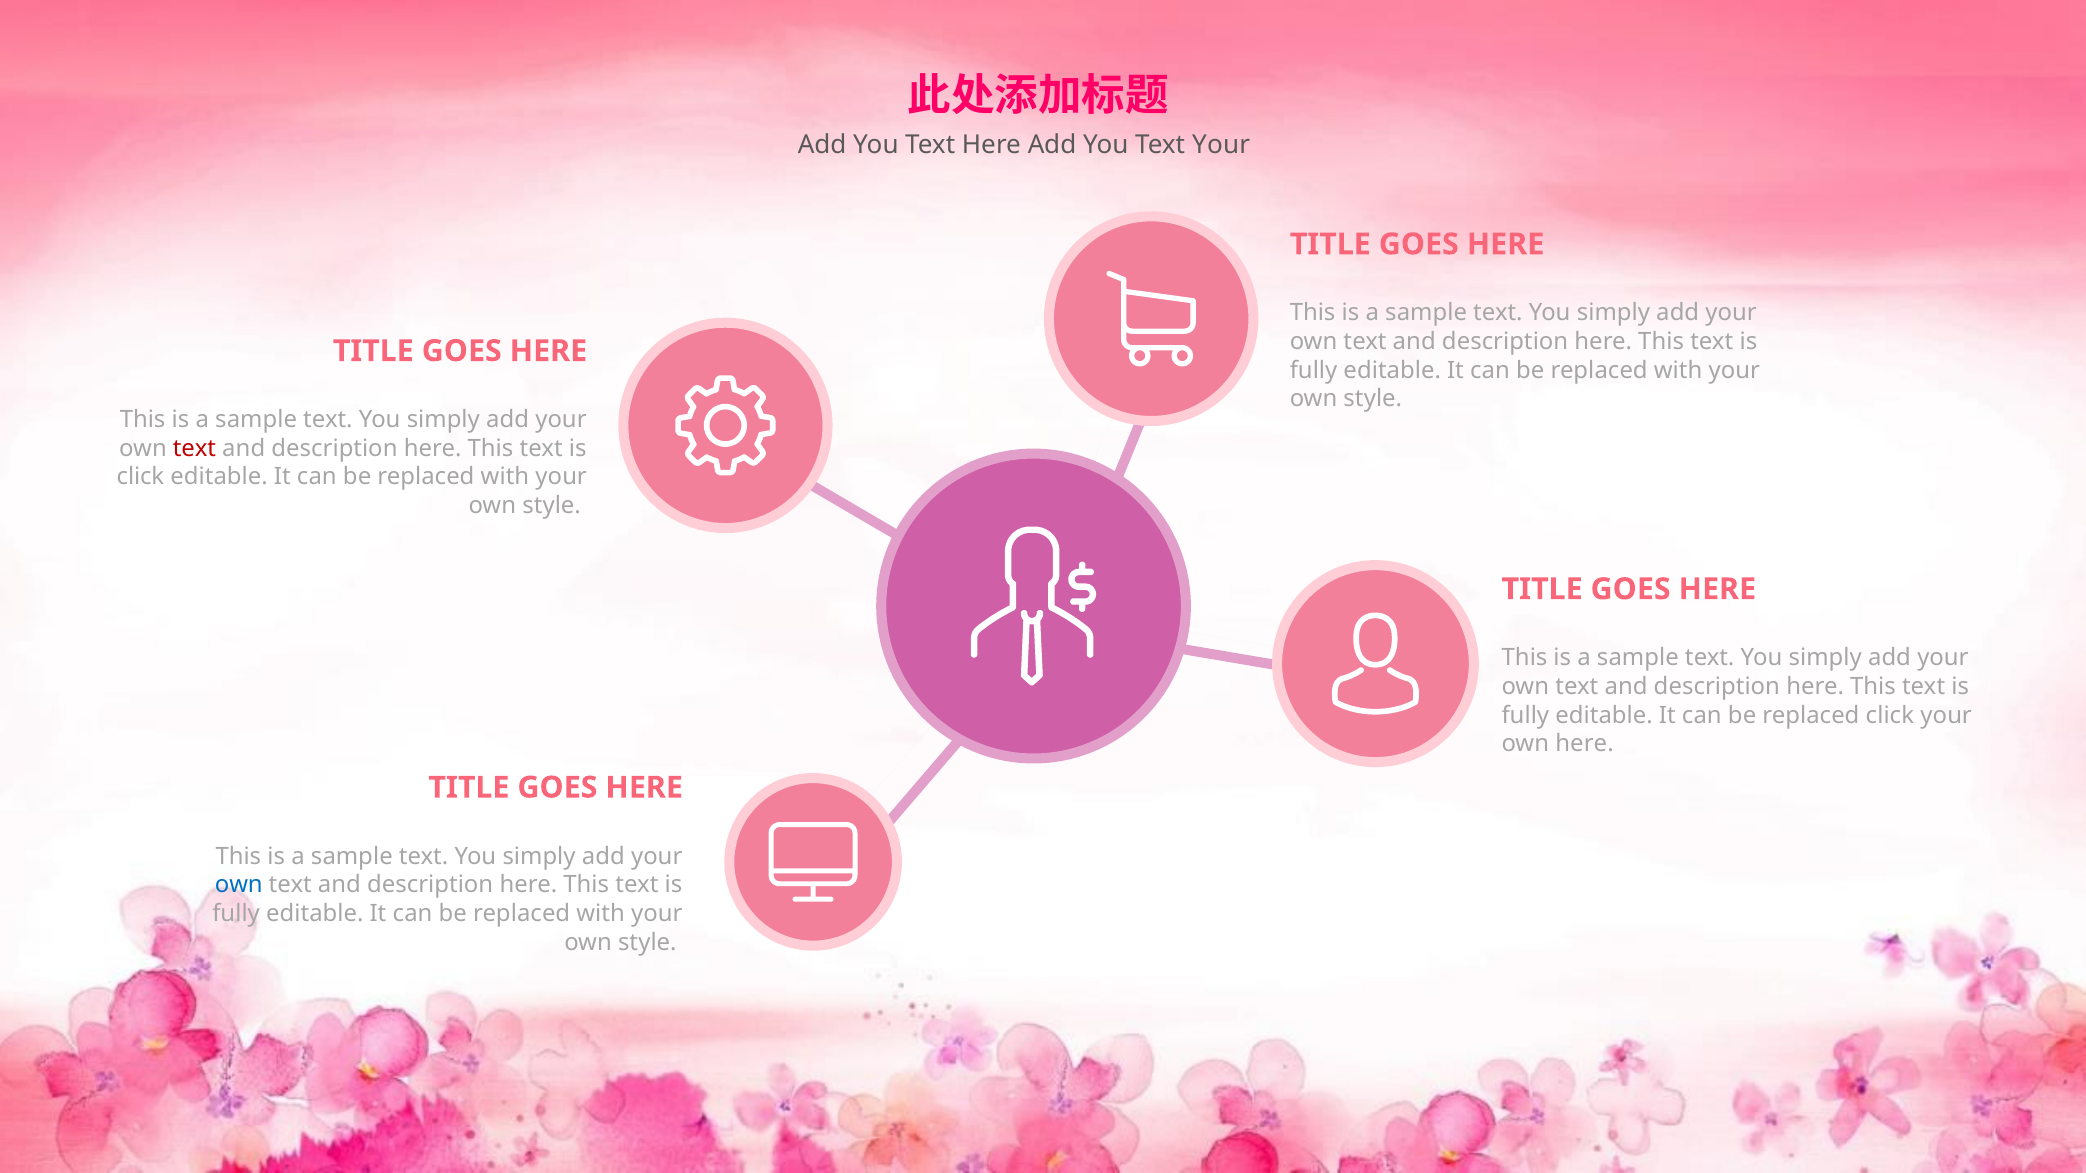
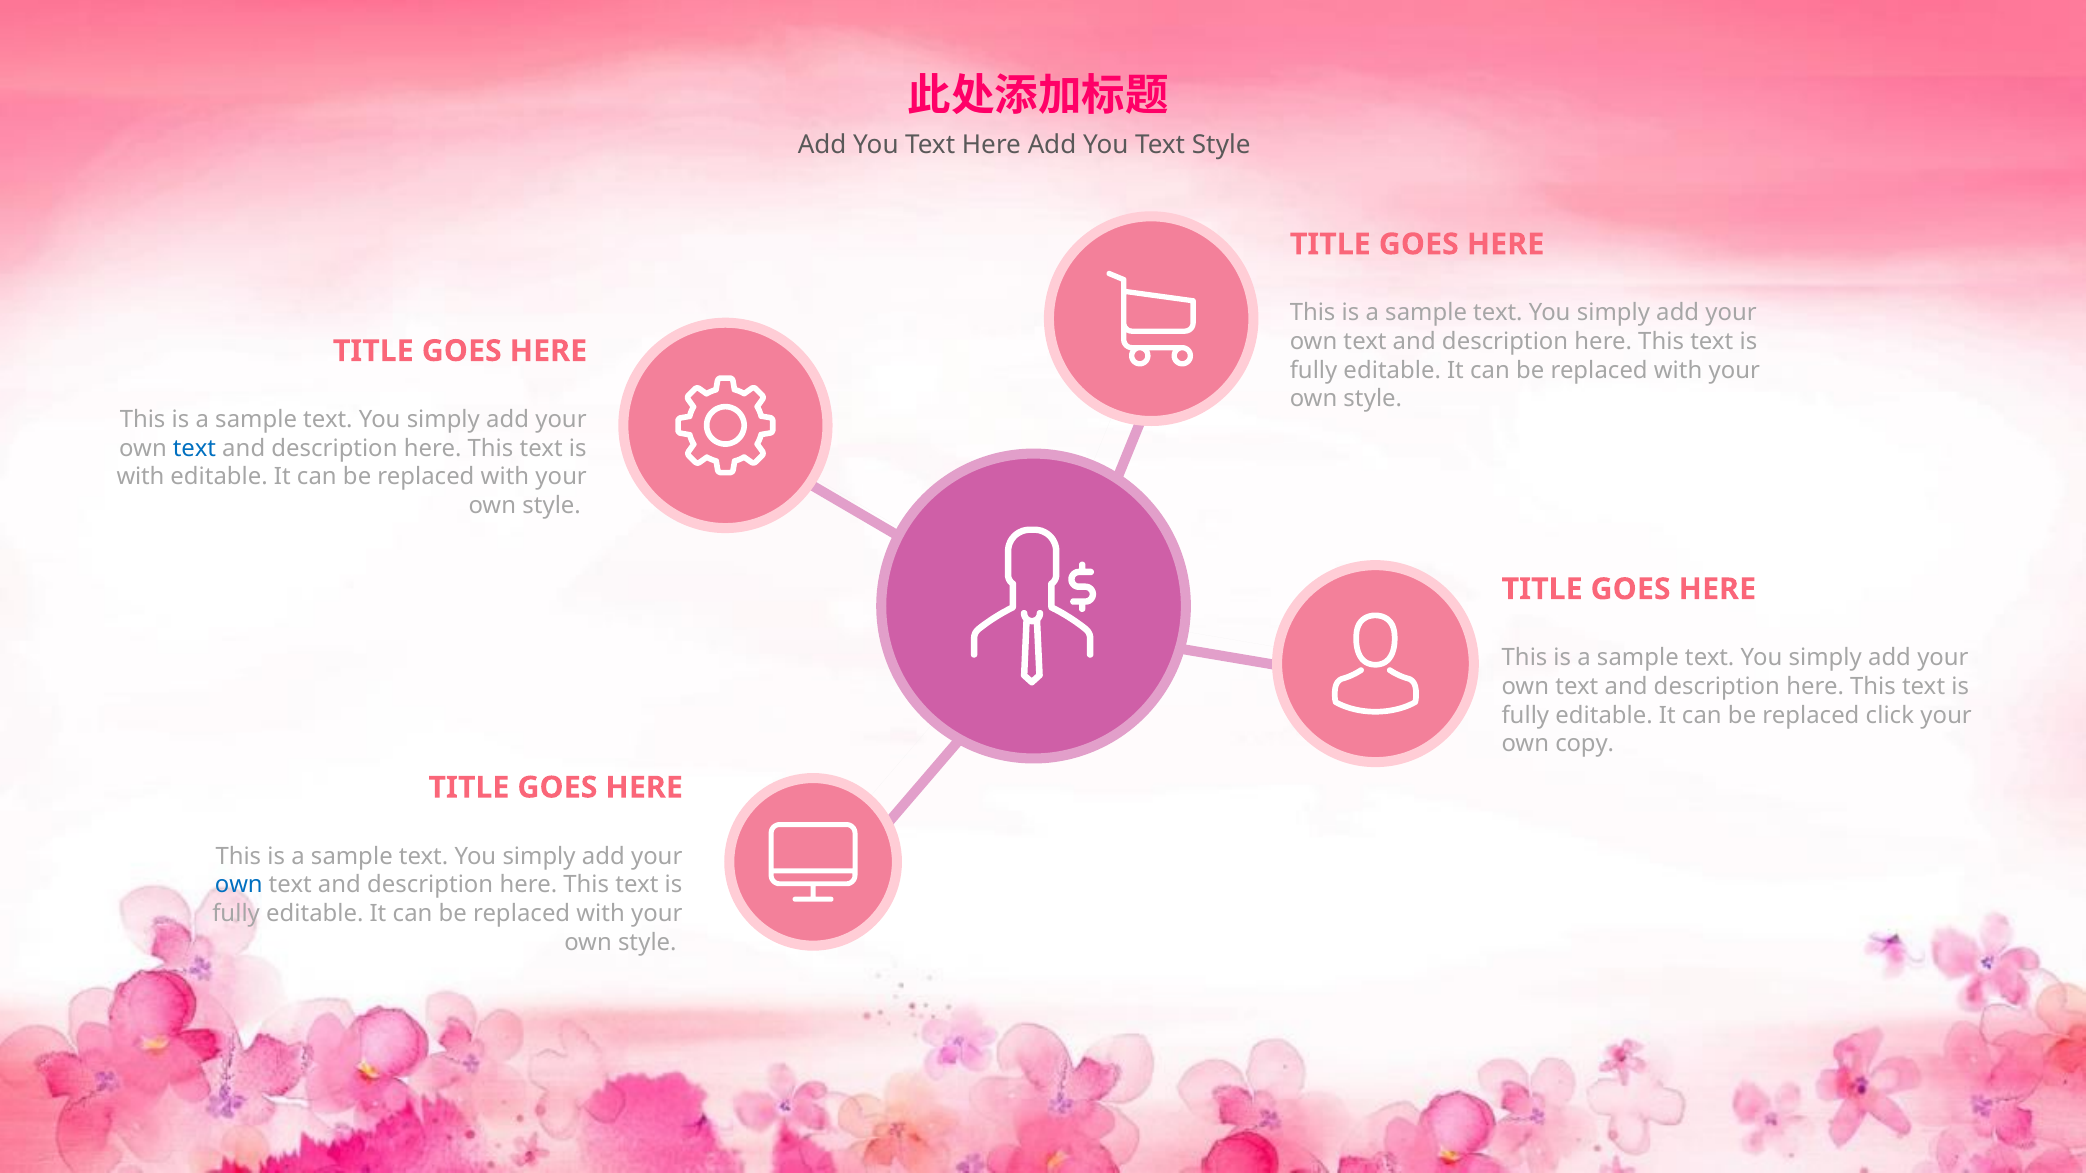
Text Your: Your -> Style (1221, 145)
text colour: red -> blue (194, 448)
click: click -> with (140, 477)
own here: here -> copy (1585, 744)
